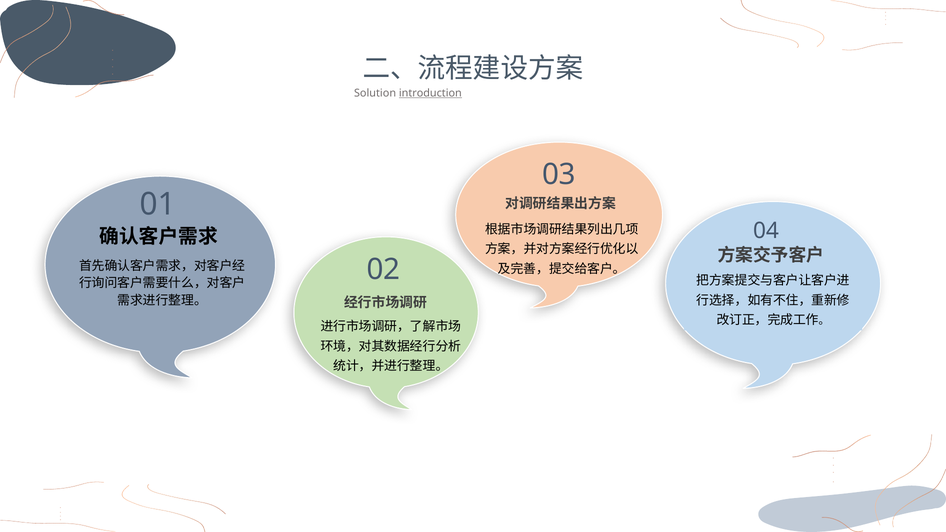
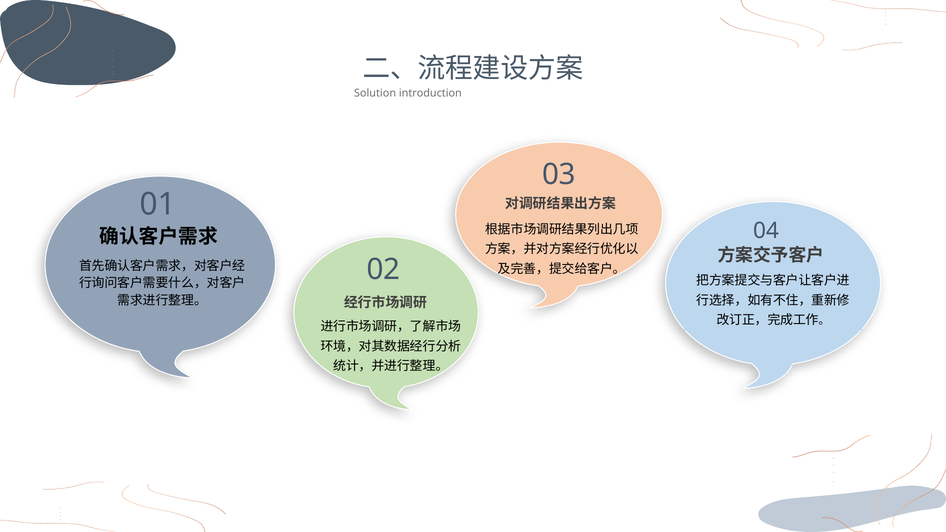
introduction underline: present -> none (430, 93)
